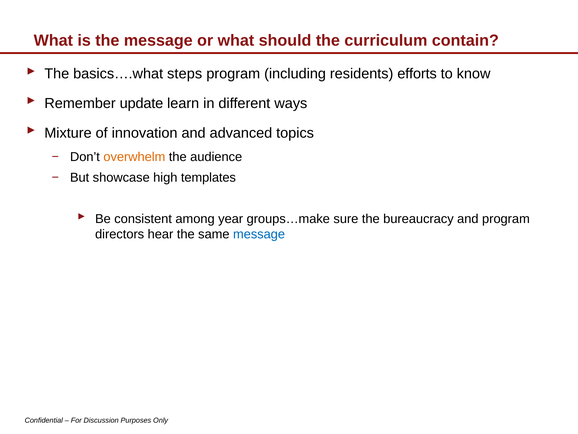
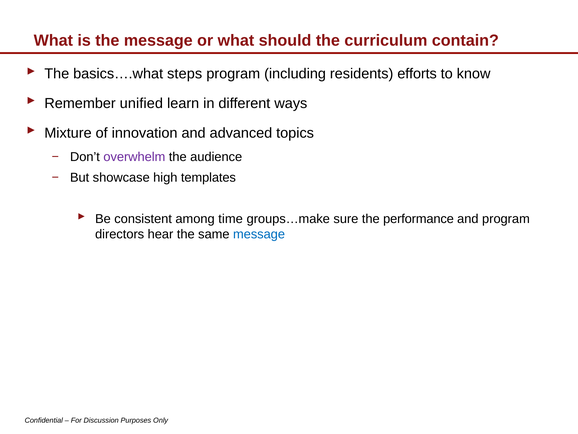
update: update -> unified (141, 103)
overwhelm colour: orange -> purple (134, 157)
year: year -> time (231, 219)
bureaucracy: bureaucracy -> performance (419, 219)
